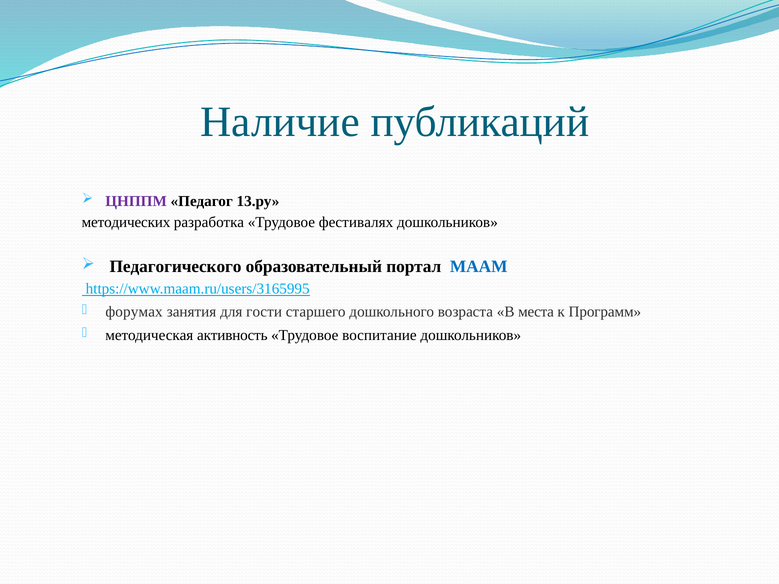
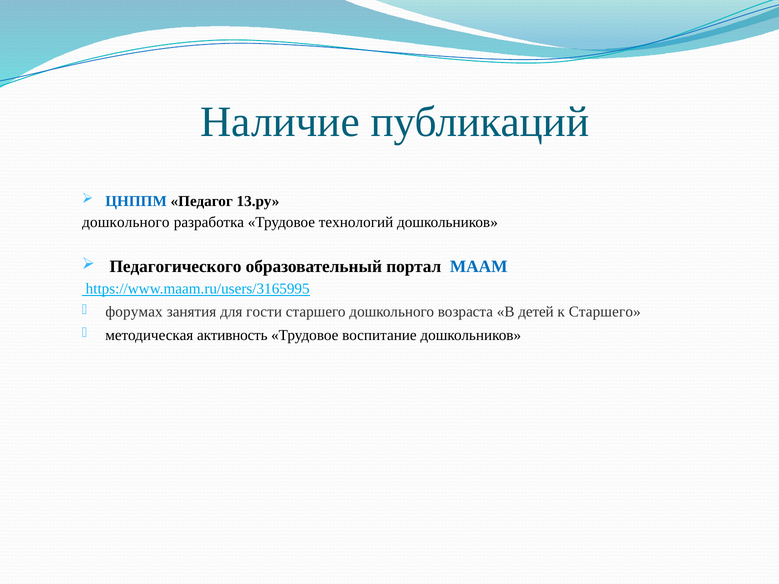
ЦНППМ colour: purple -> blue (136, 201)
методических: методических -> дошкольного (126, 222)
фестивалях: фестивалях -> технологий (356, 222)
места: места -> детей (536, 312)
к Программ: Программ -> Старшего (605, 312)
